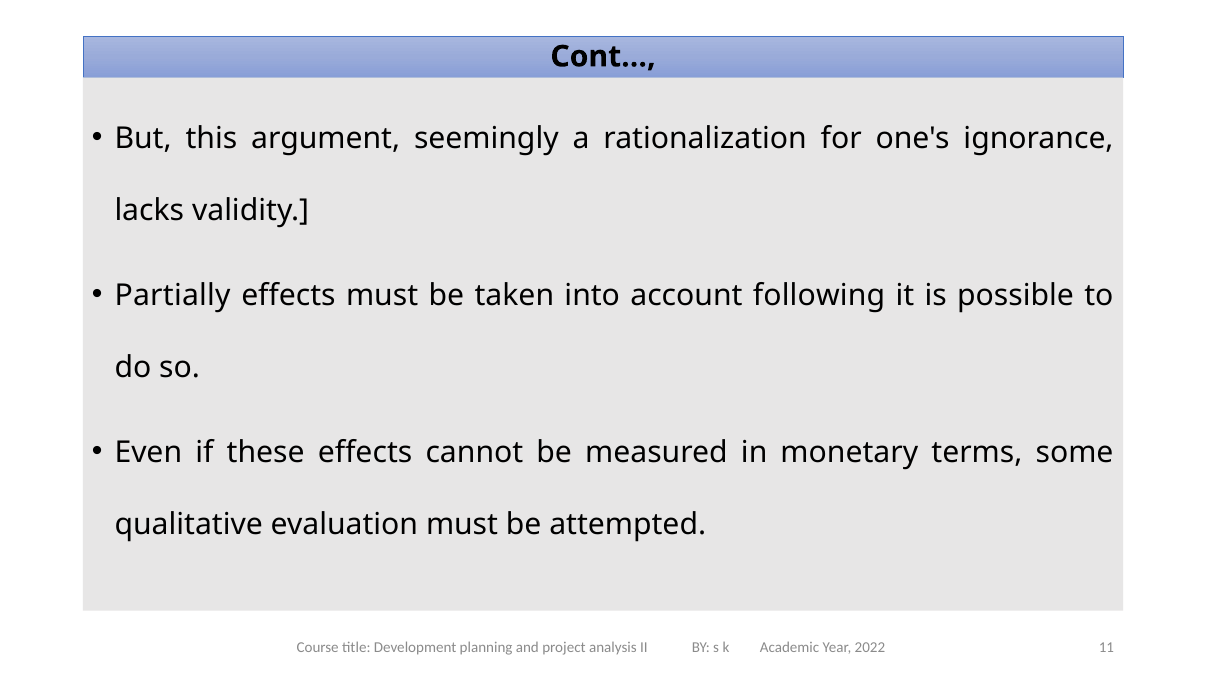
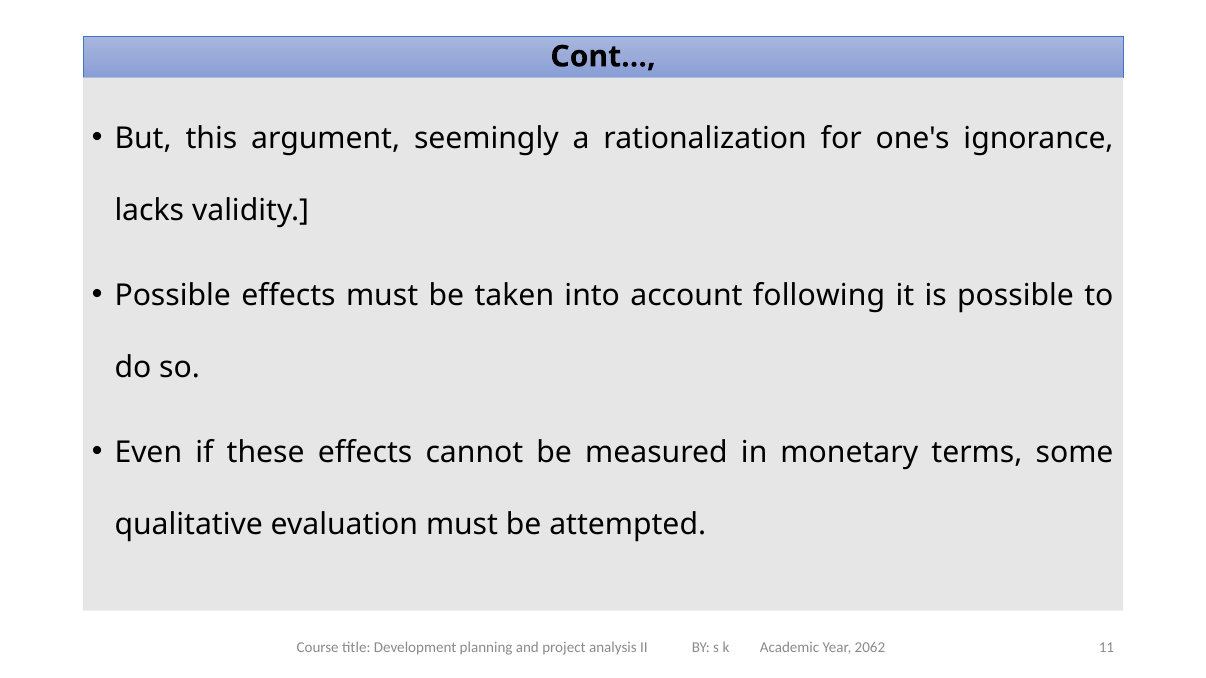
Partially: Partially -> Possible (173, 296)
2022: 2022 -> 2062 (870, 648)
